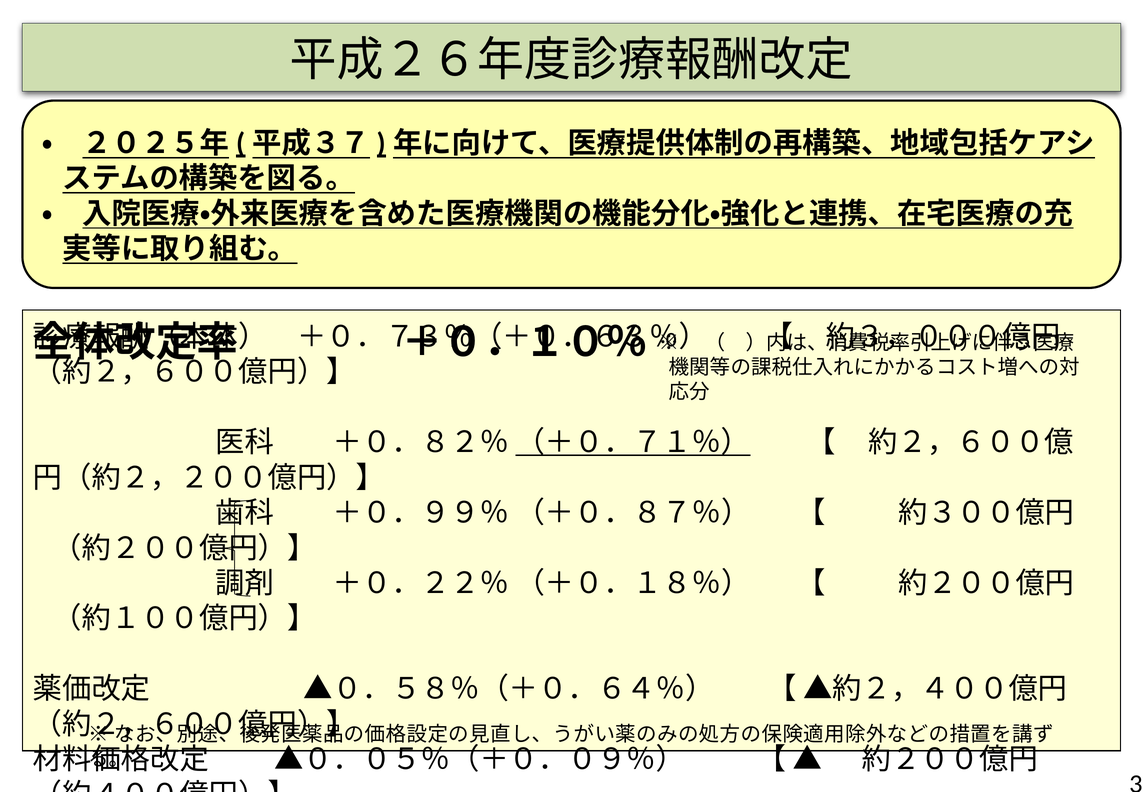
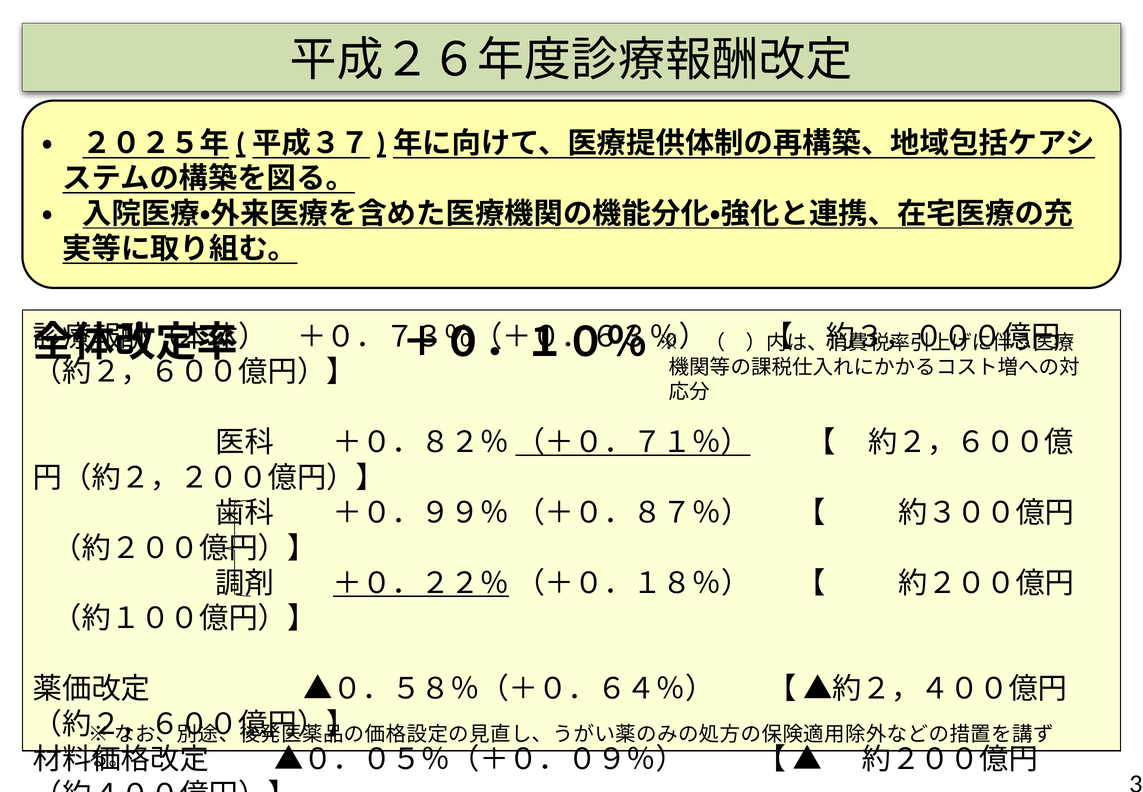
＋０．２２％ underline: none -> present (421, 583)
